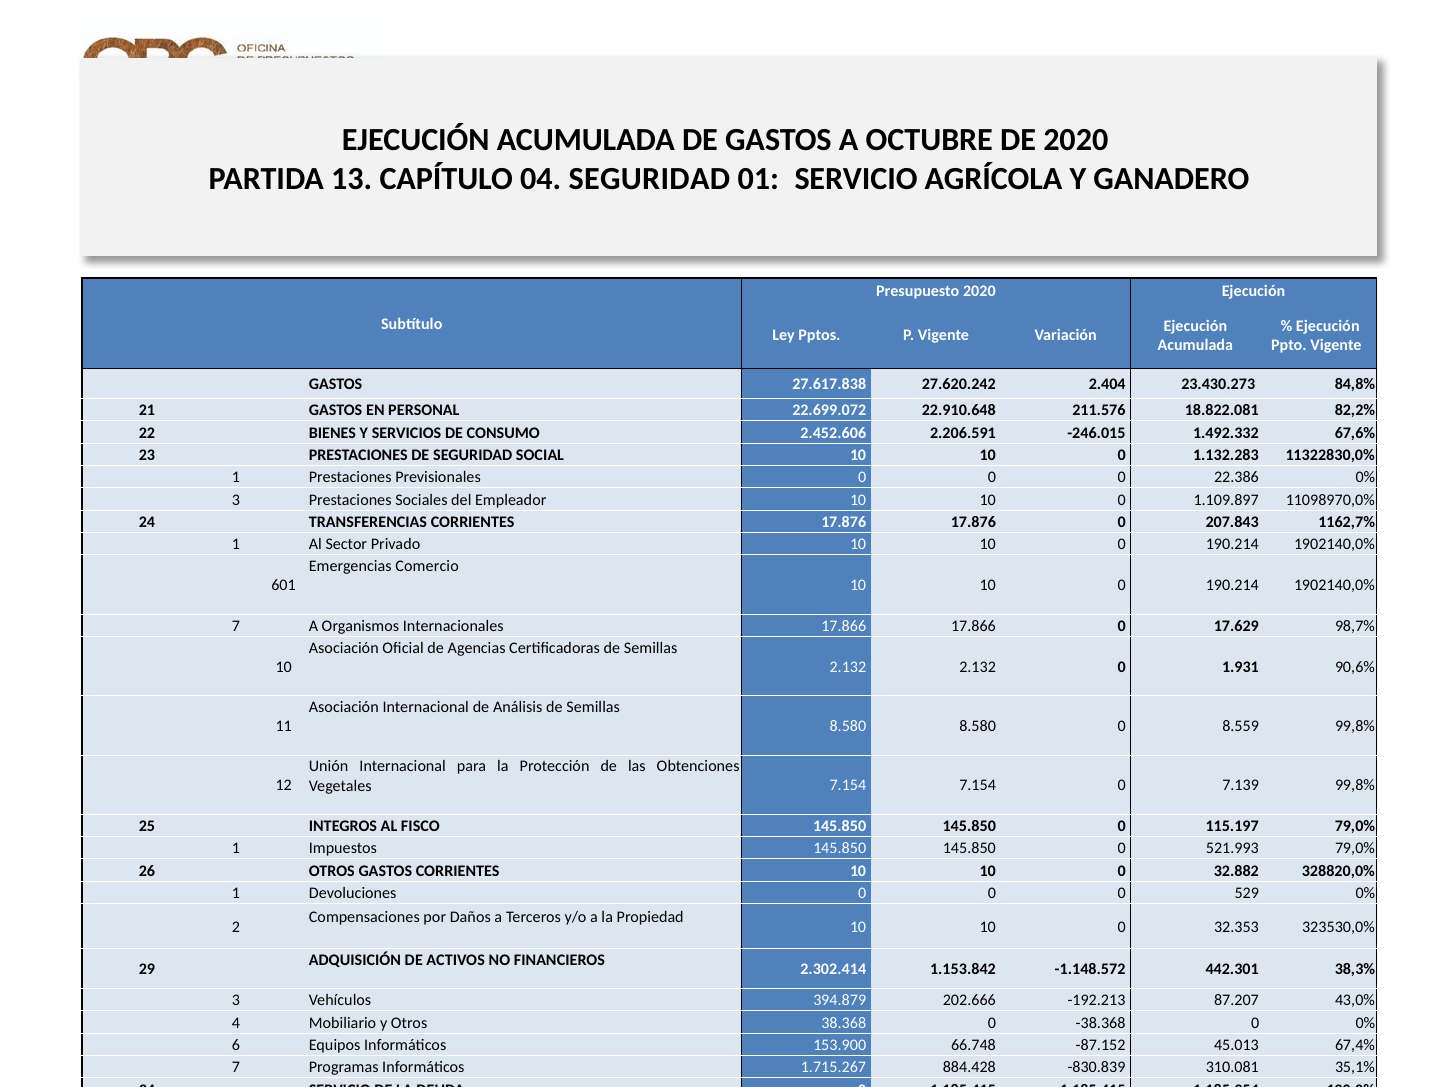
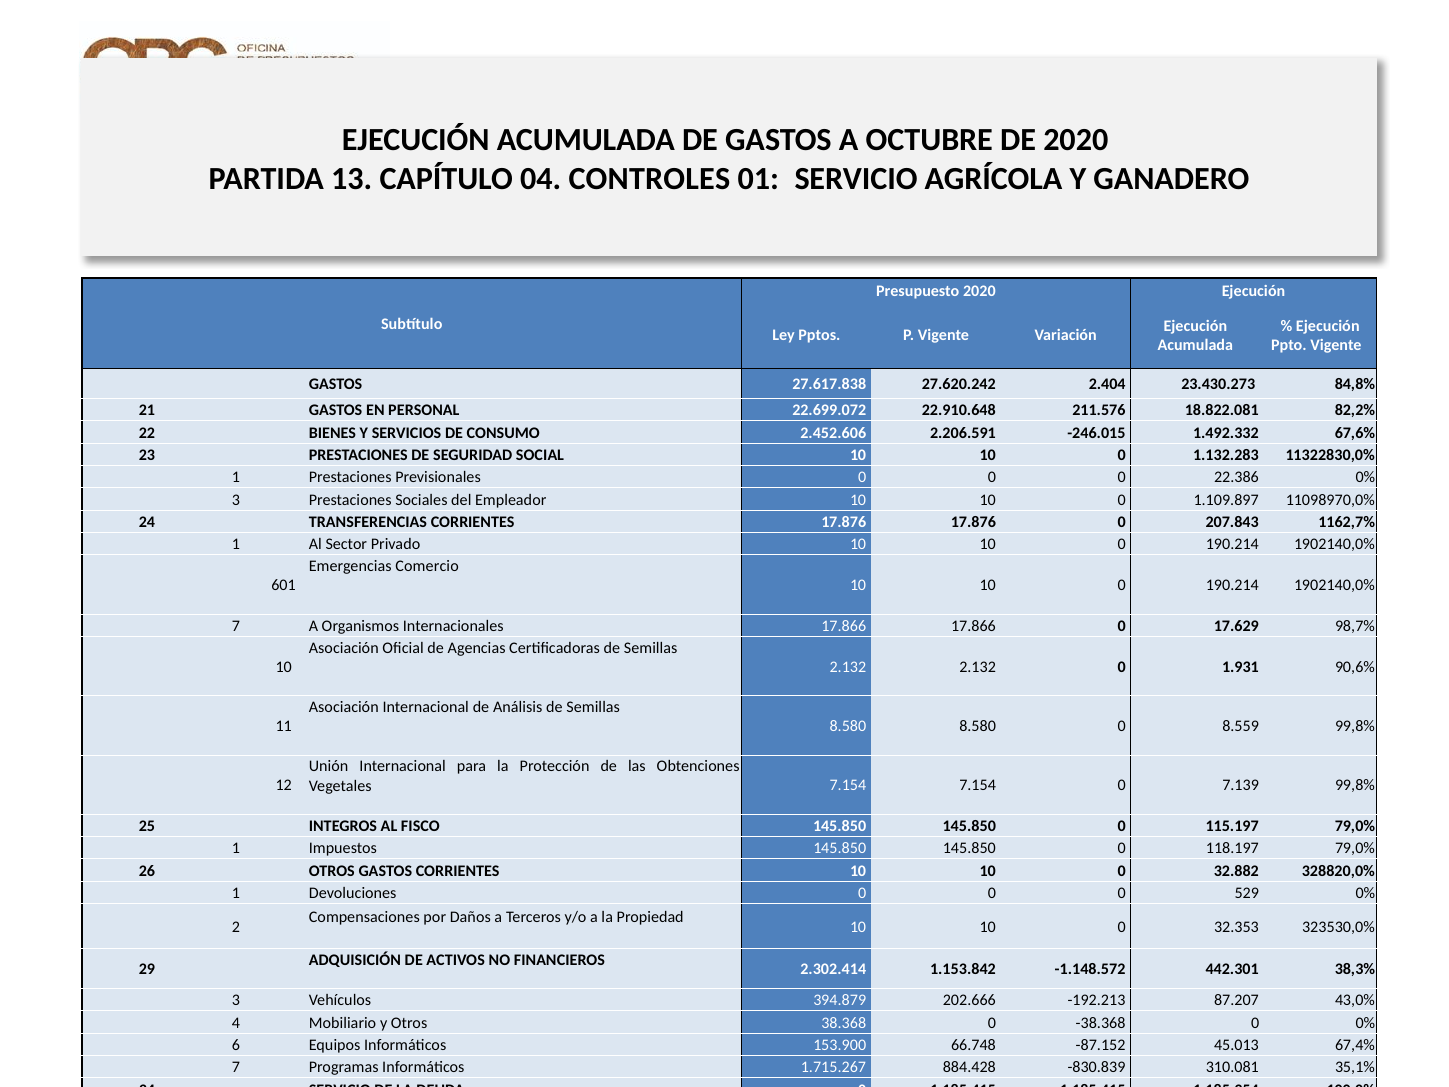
04 SEGURIDAD: SEGURIDAD -> CONTROLES (649, 178)
521.993: 521.993 -> 118.197 (1232, 848)
